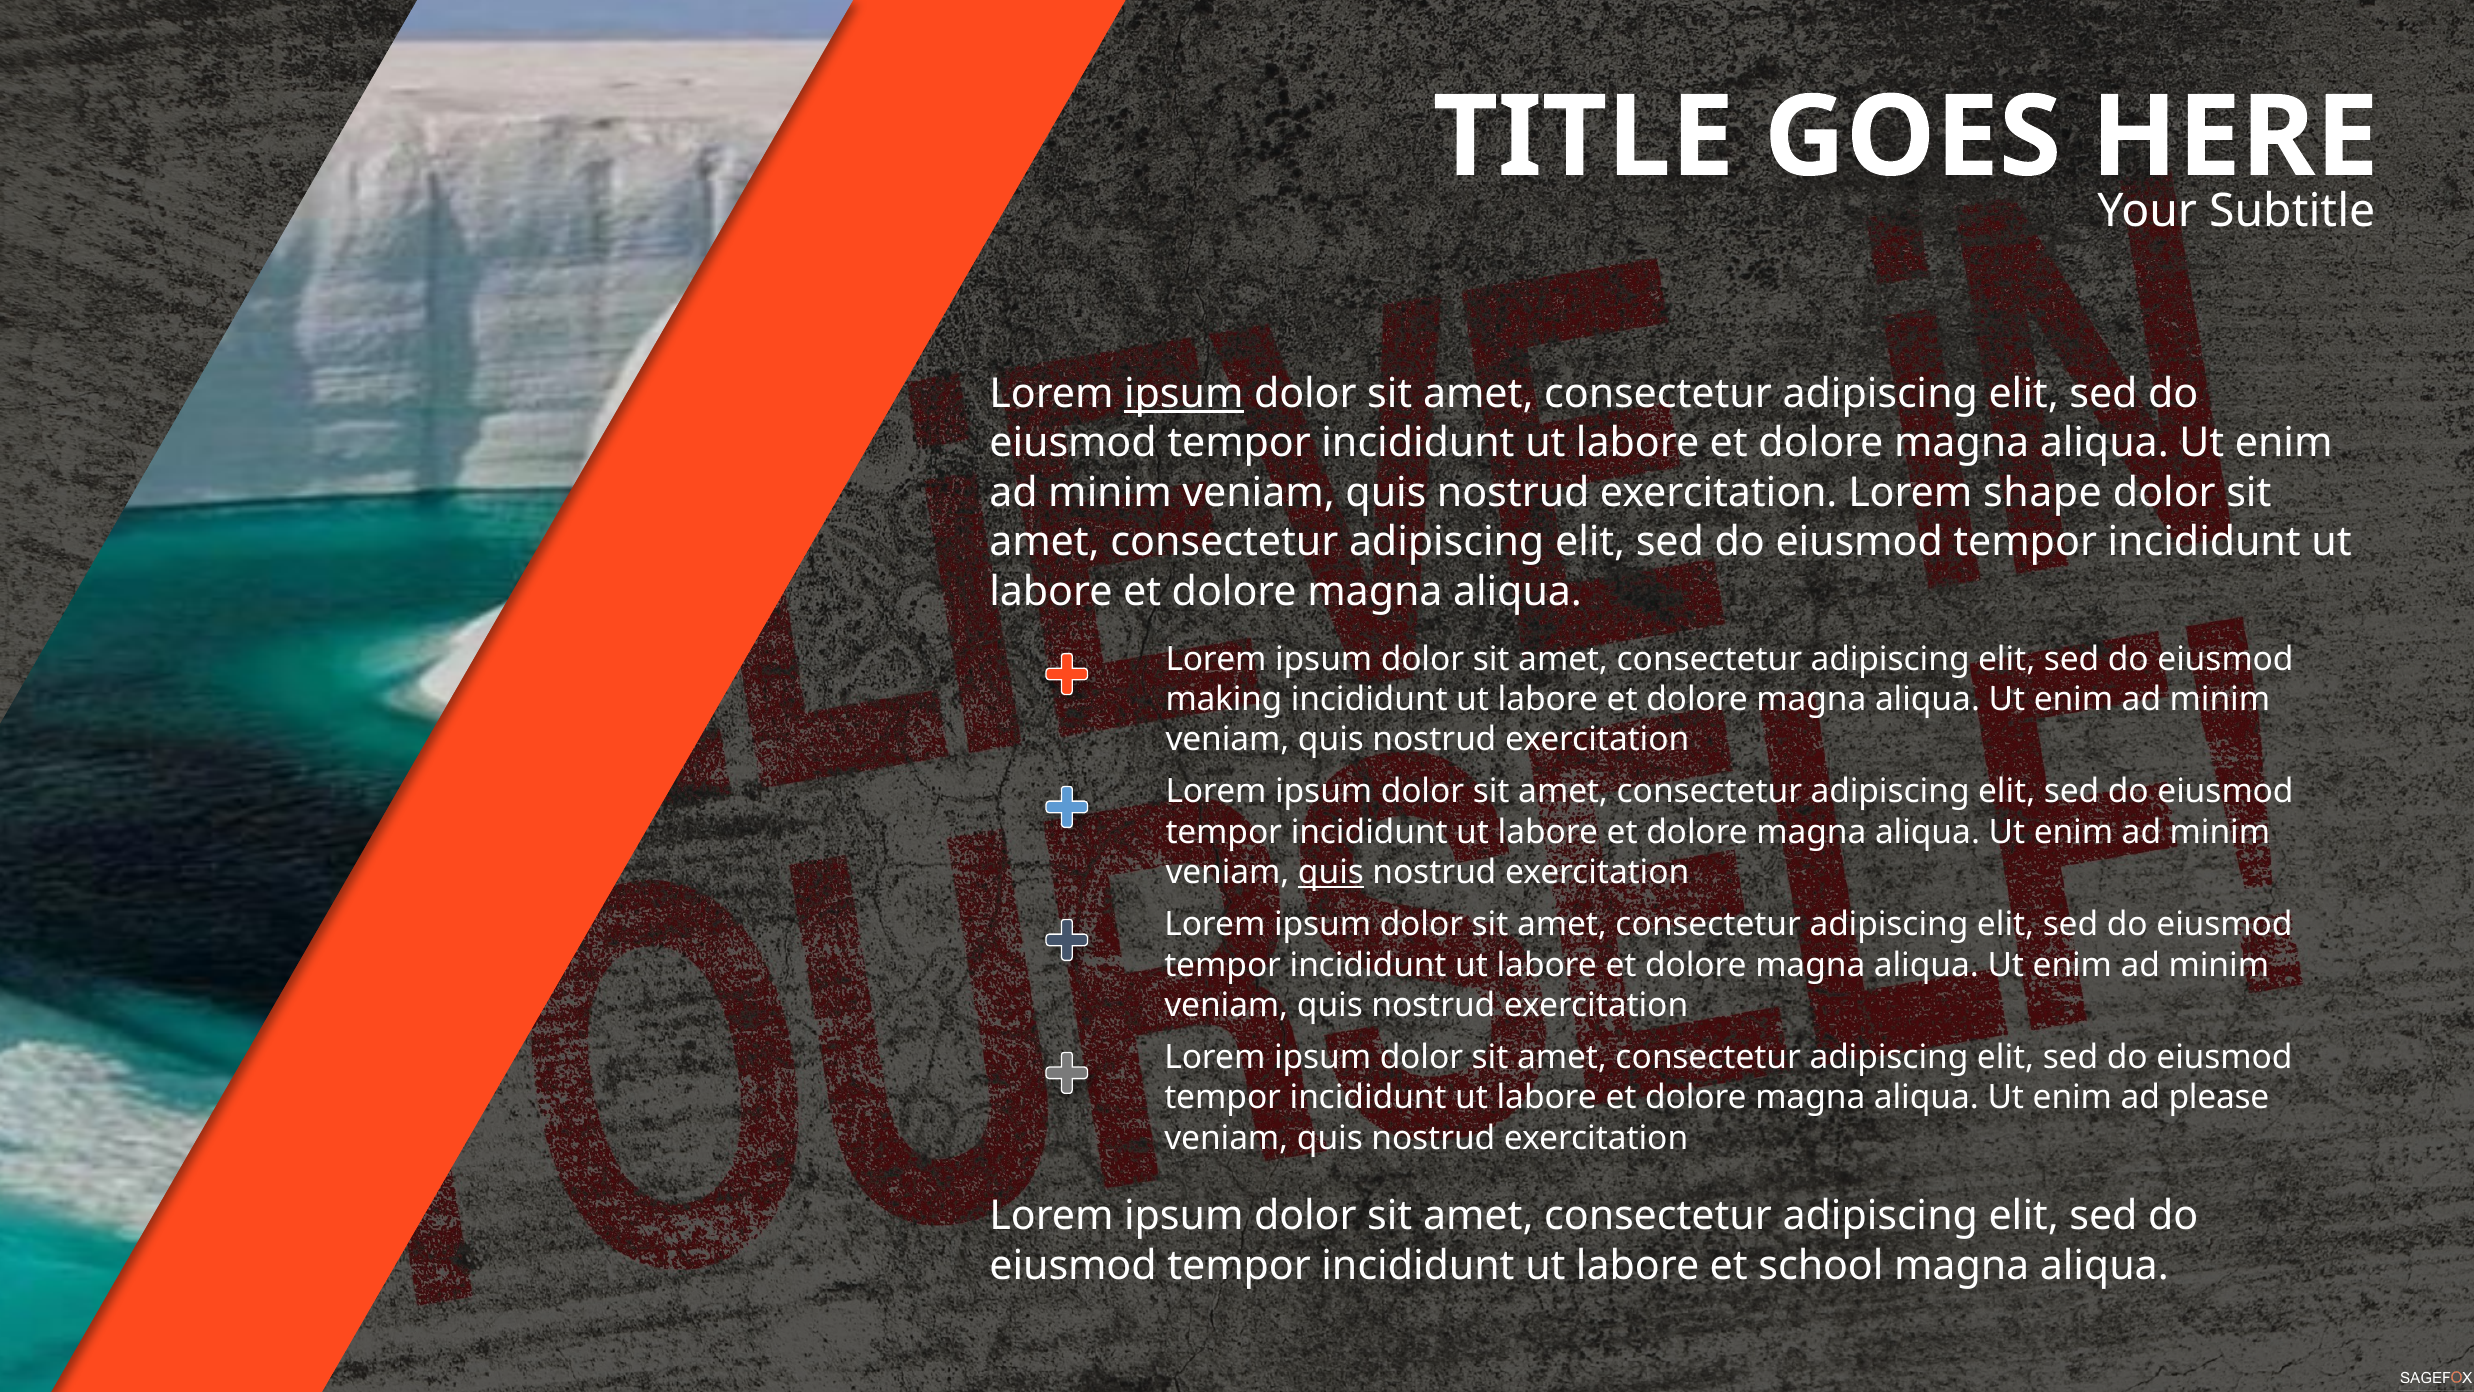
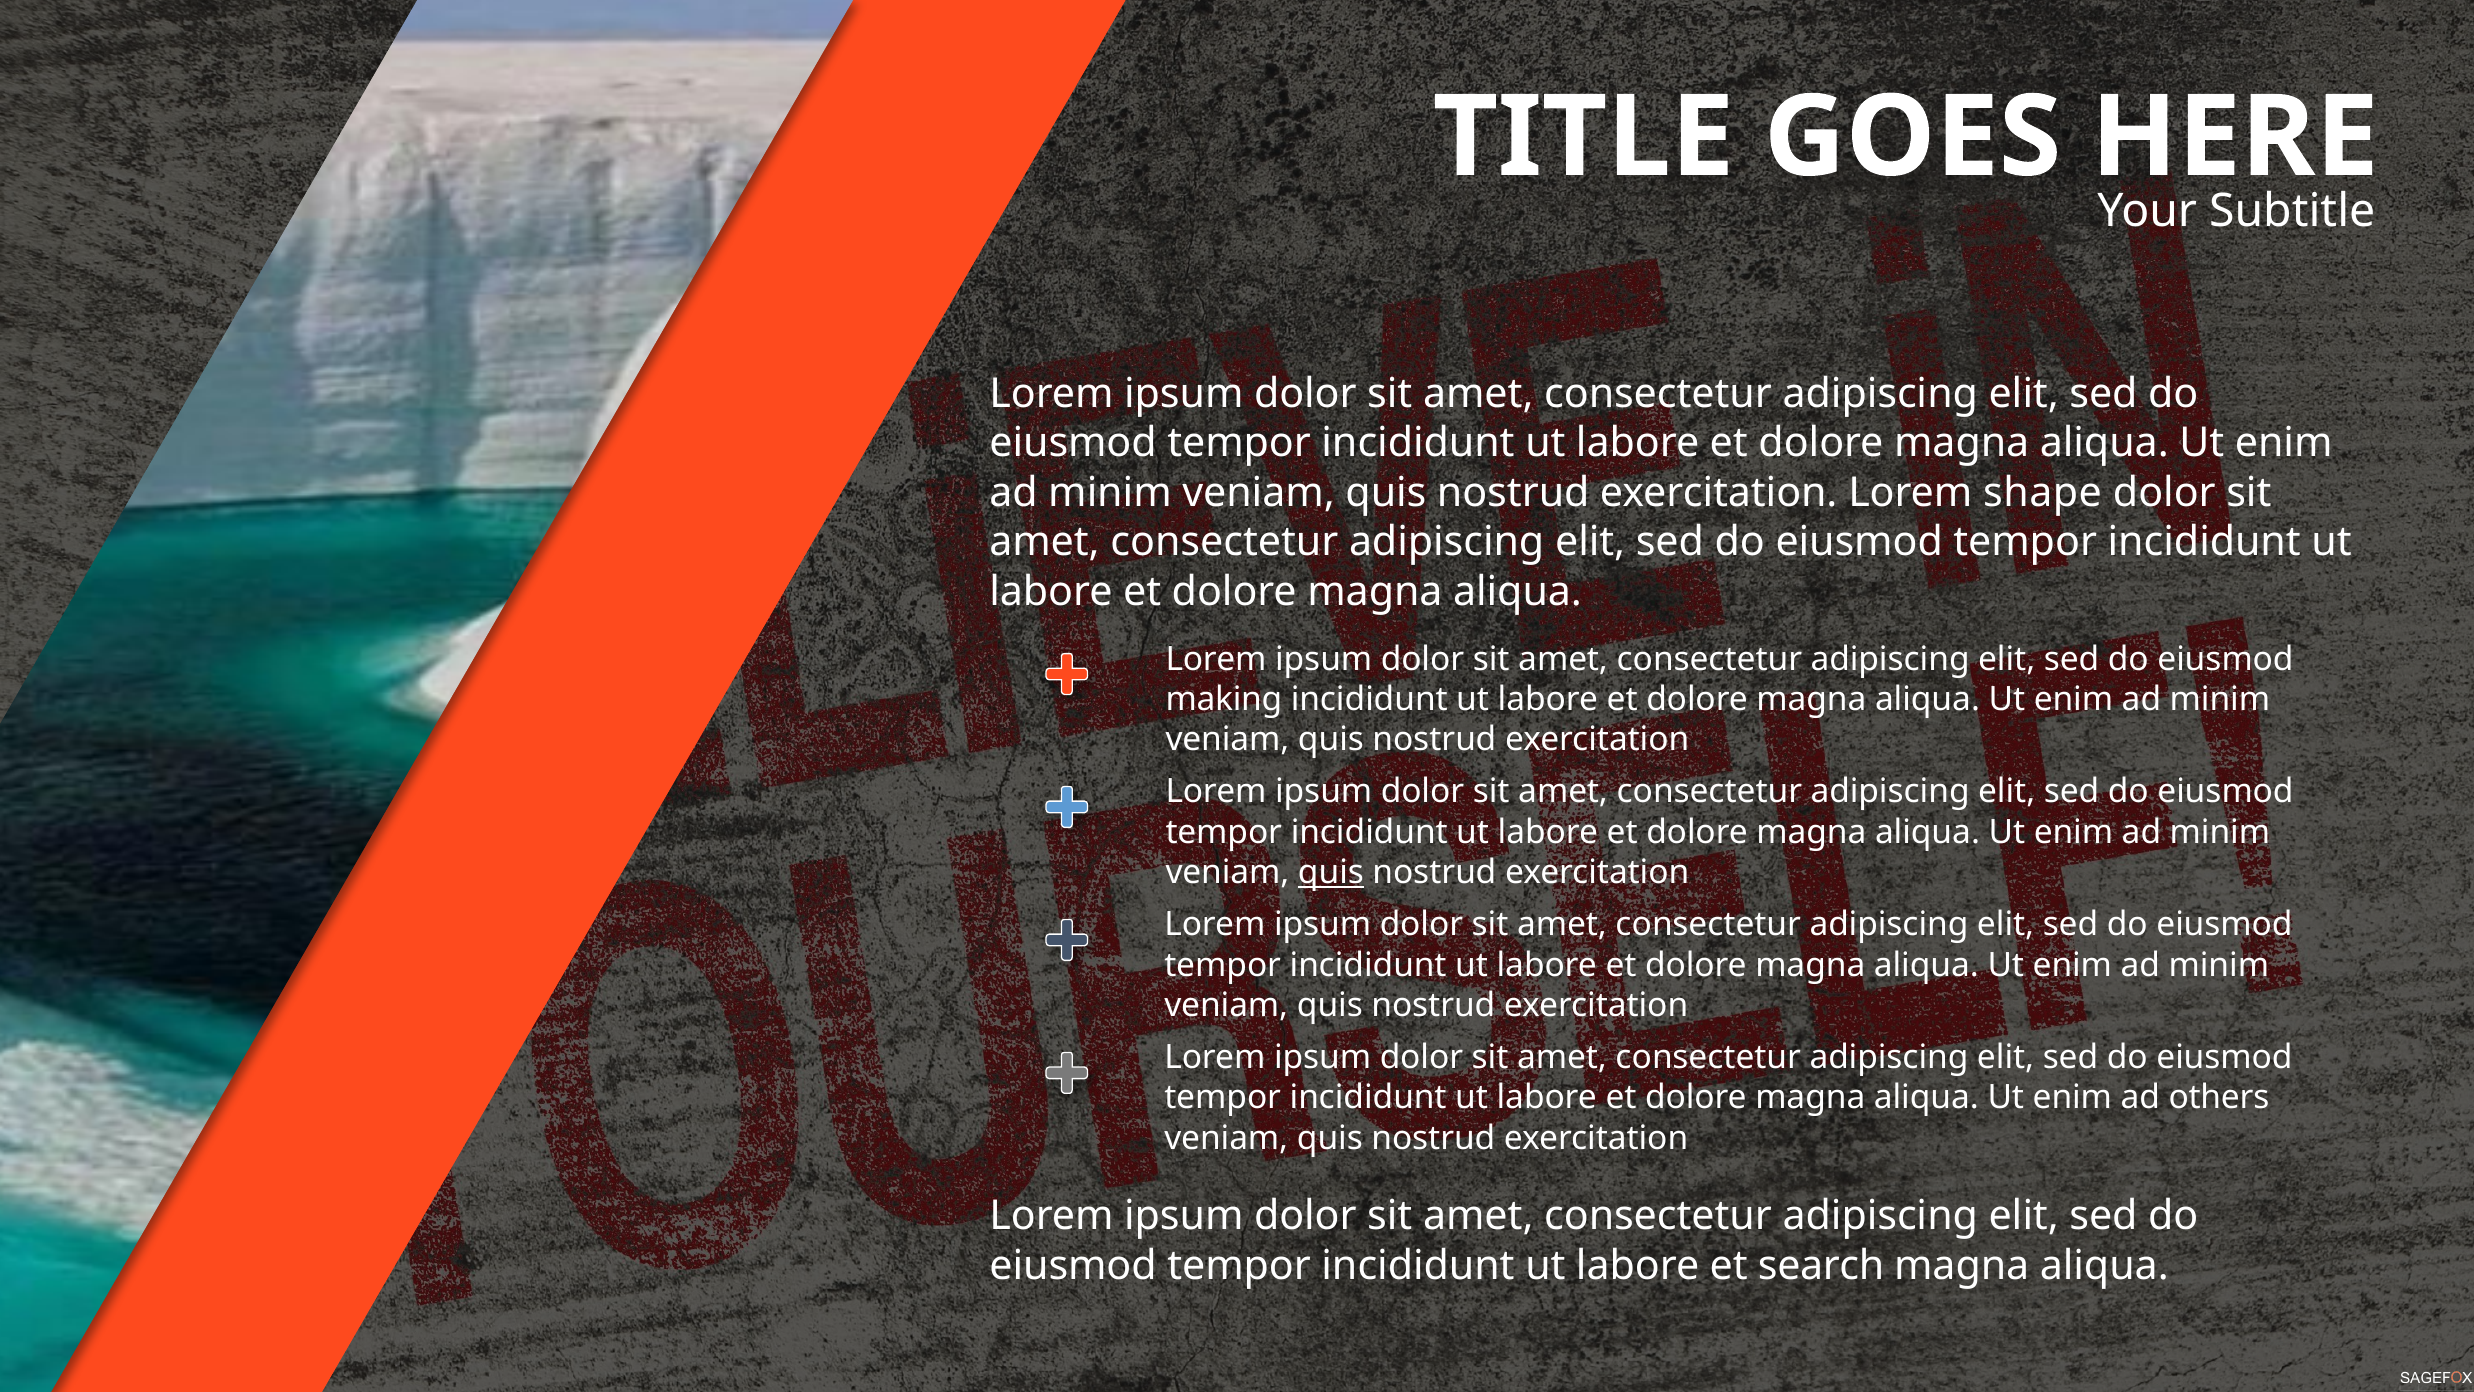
ipsum underline: present -> none (1184, 394)
please: please -> others (2219, 1097)
school: school -> search (1821, 1265)
